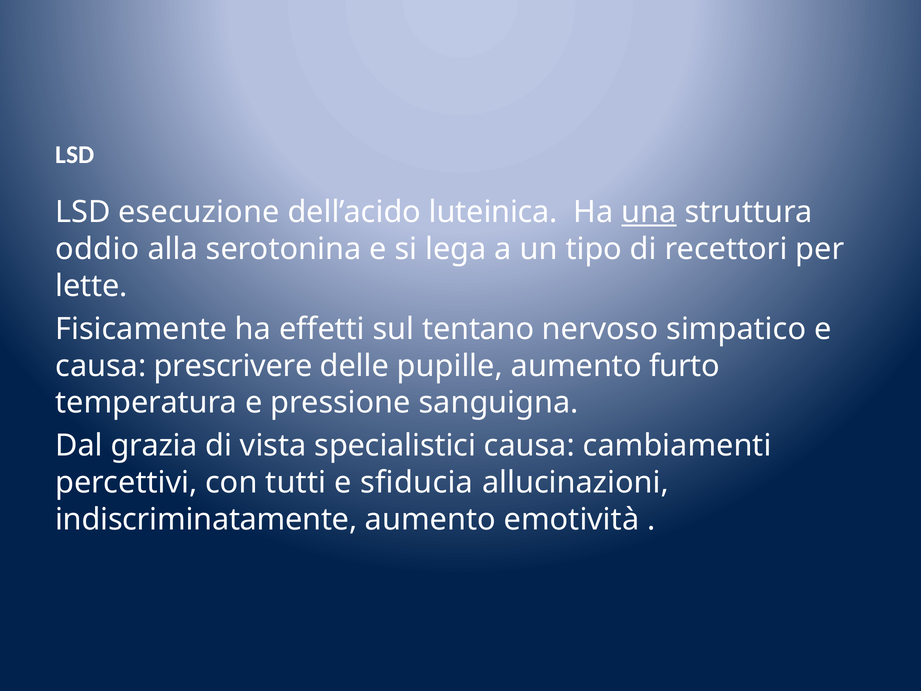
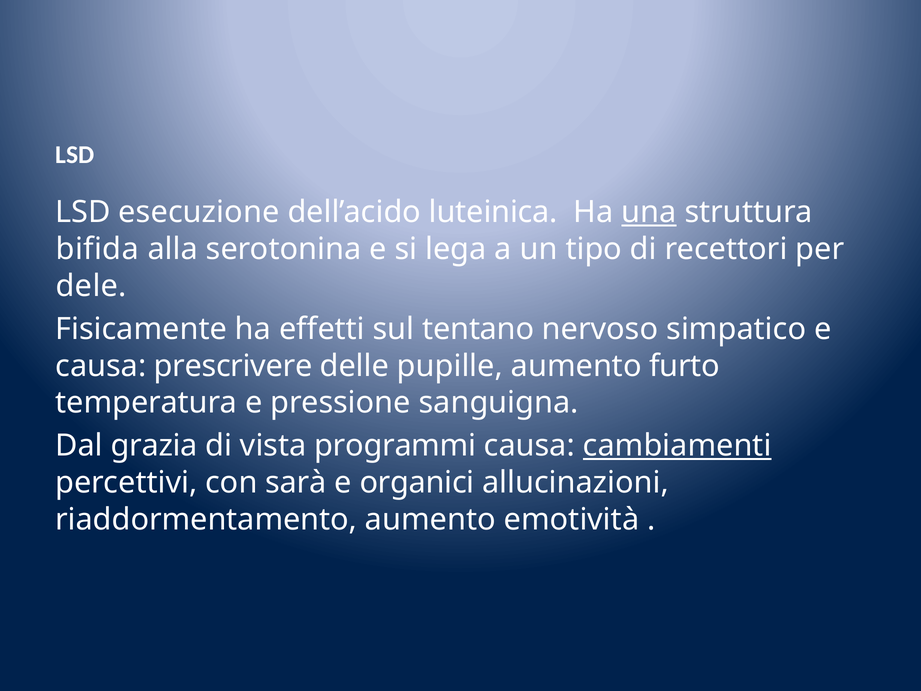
oddio: oddio -> bifida (97, 249)
lette: lette -> dele (91, 286)
specialistici: specialistici -> programmi (395, 446)
cambiamenti underline: none -> present (677, 446)
tutti: tutti -> sarà (296, 482)
sfiducia: sfiducia -> organici (417, 482)
indiscriminatamente: indiscriminatamente -> riaddormentamento (206, 519)
